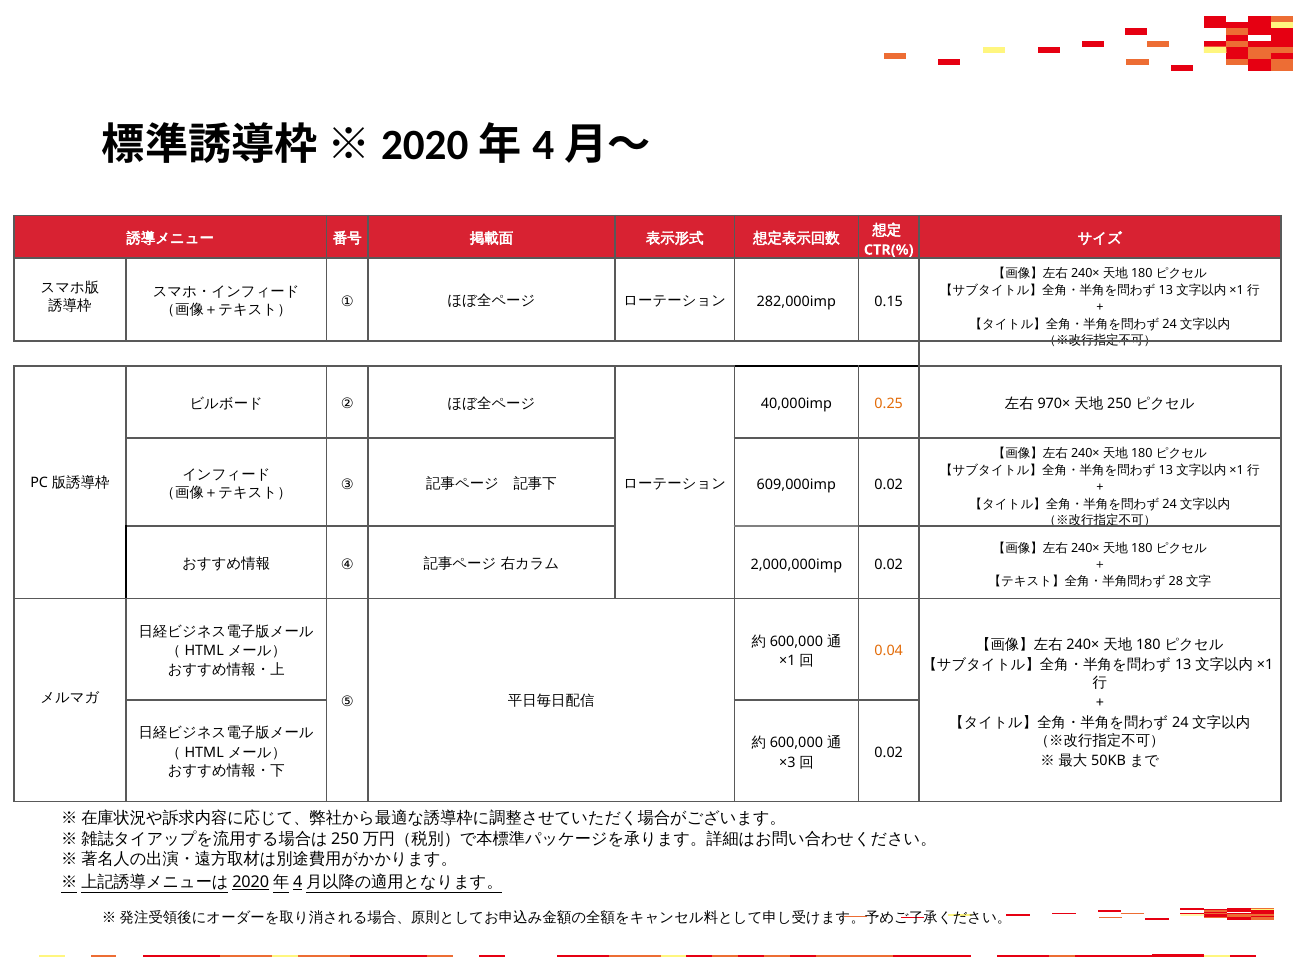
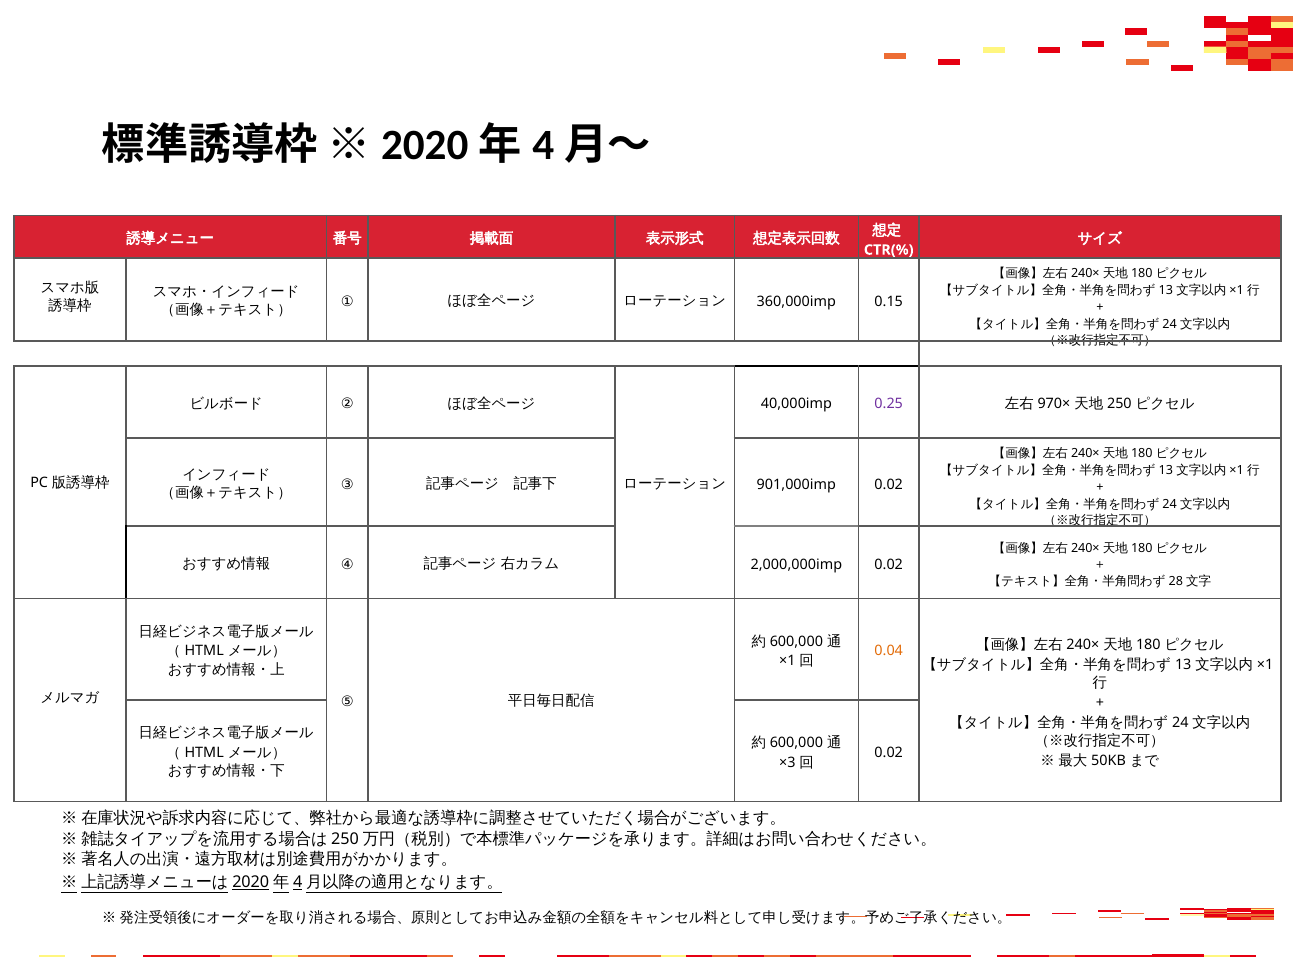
282,000imp: 282,000imp -> 360,000imp (796, 302)
0.25 colour: orange -> purple (889, 404)
609,000imp: 609,000imp -> 901,000imp (796, 484)
